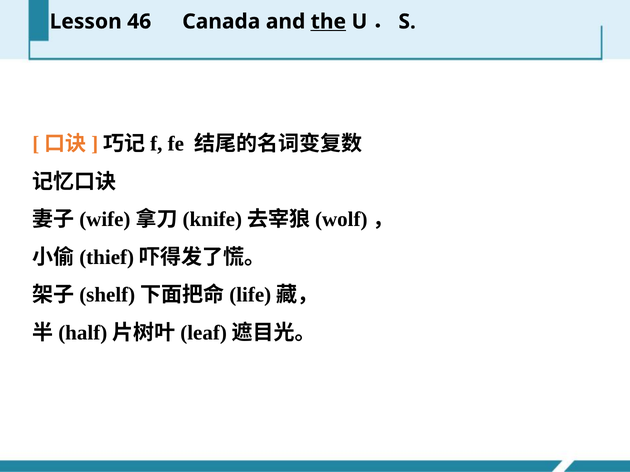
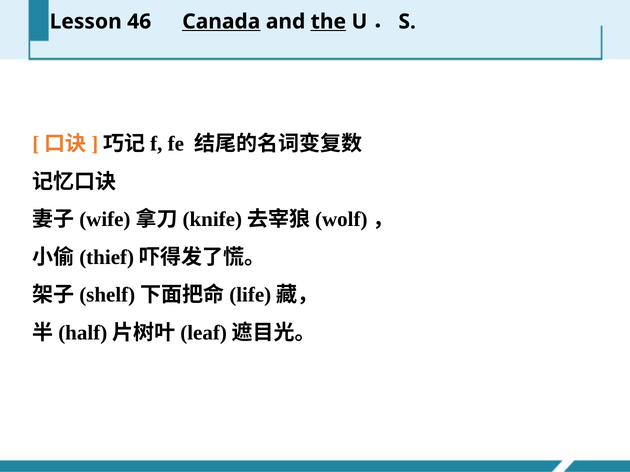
Canada underline: none -> present (221, 22)
